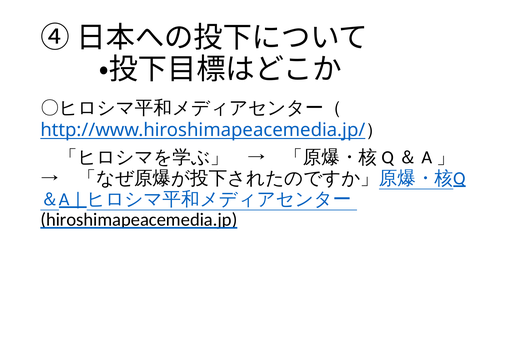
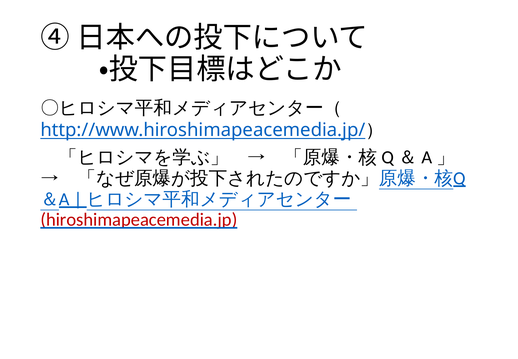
hiroshimapeacemedia.jp colour: black -> red (139, 220)
